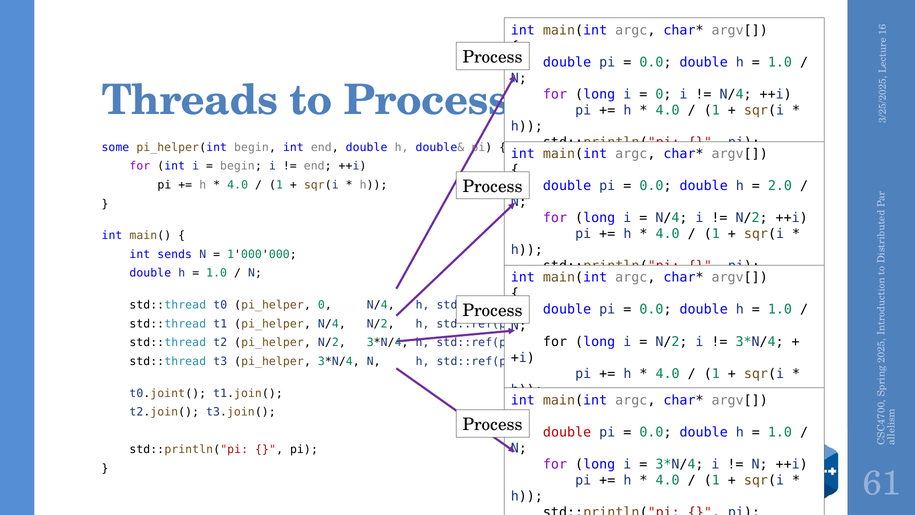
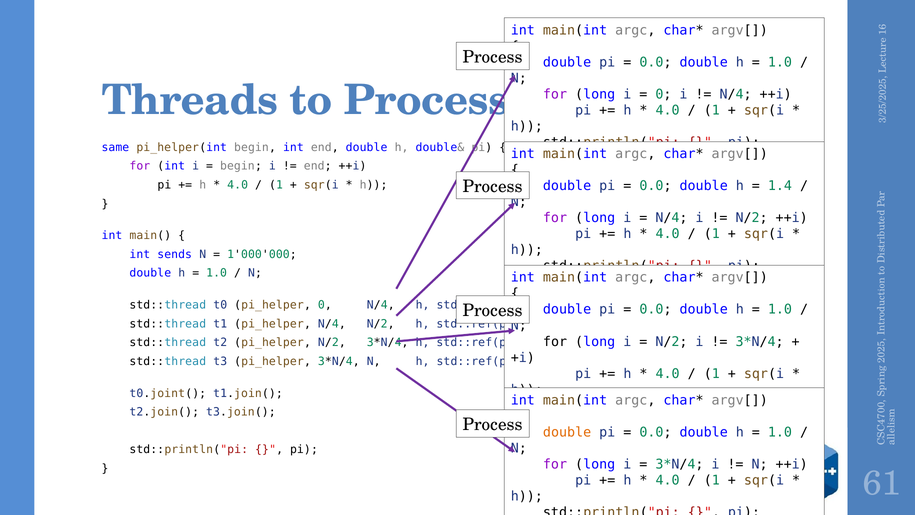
some: some -> same (115, 147)
2.0: 2.0 -> 1.4 (780, 186)
double colour: red -> orange (567, 432)
